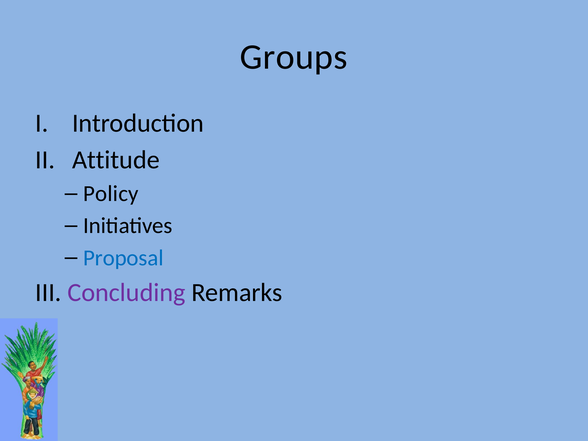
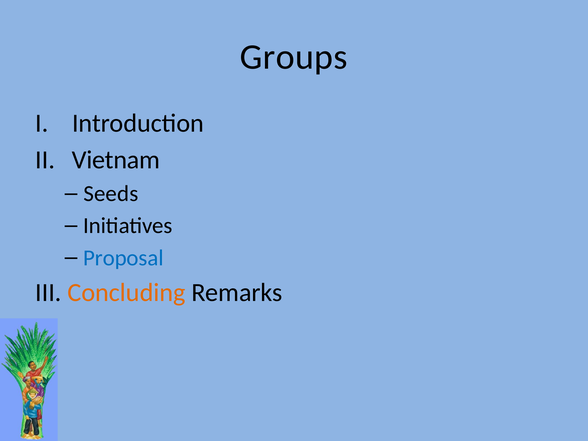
Attitude: Attitude -> Vietnam (116, 160)
Policy: Policy -> Seeds (111, 194)
Concluding colour: purple -> orange (126, 293)
